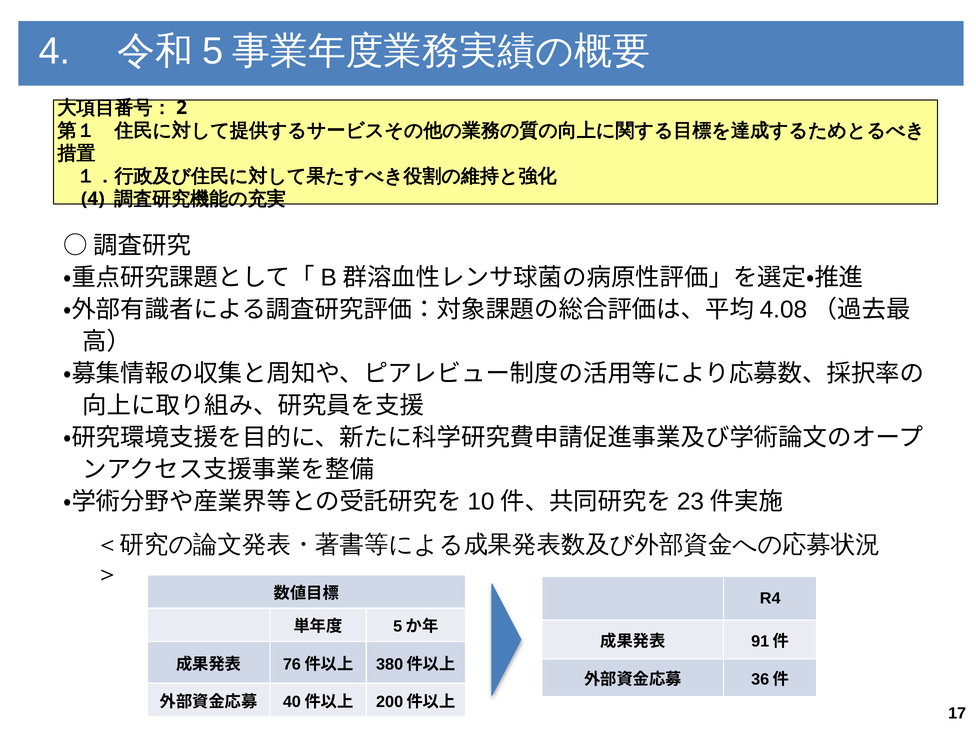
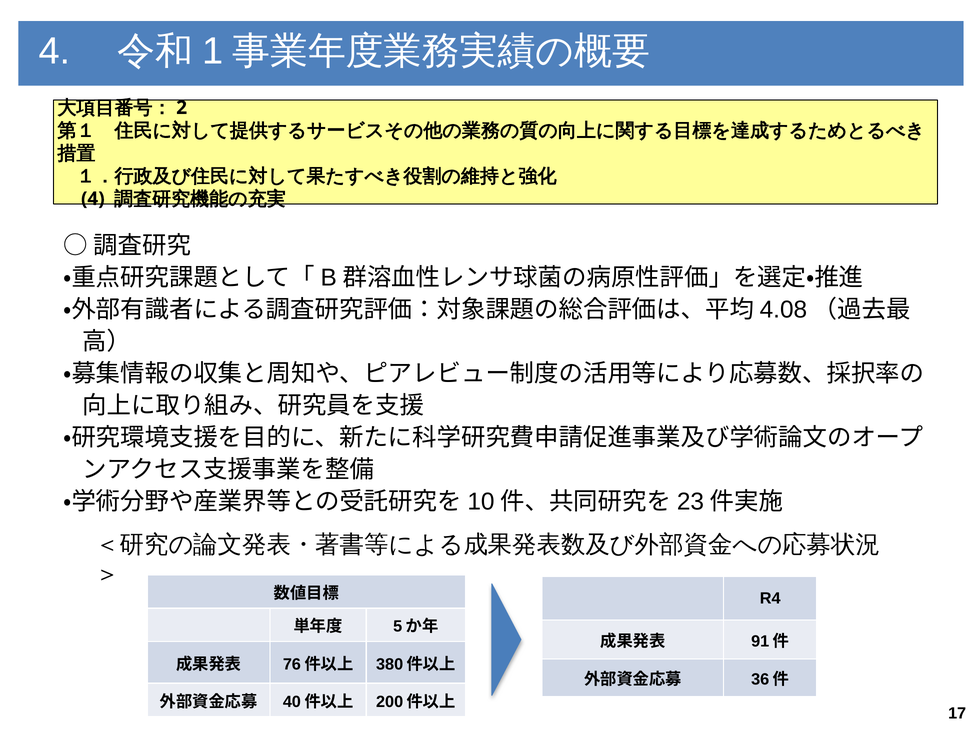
5: 5 -> 1 (213, 51)
